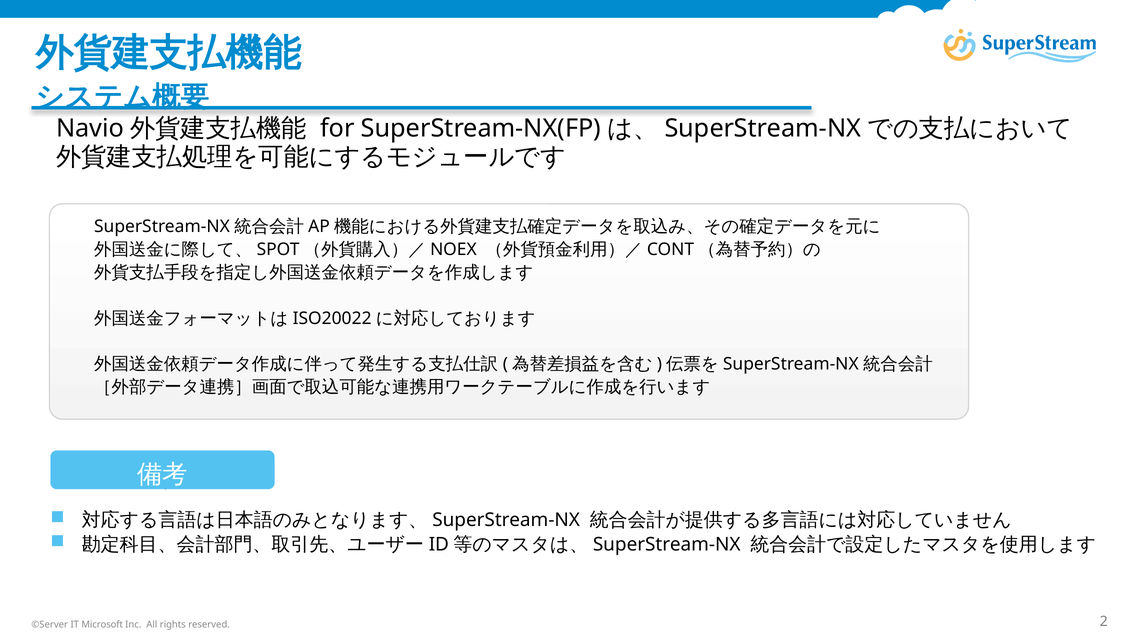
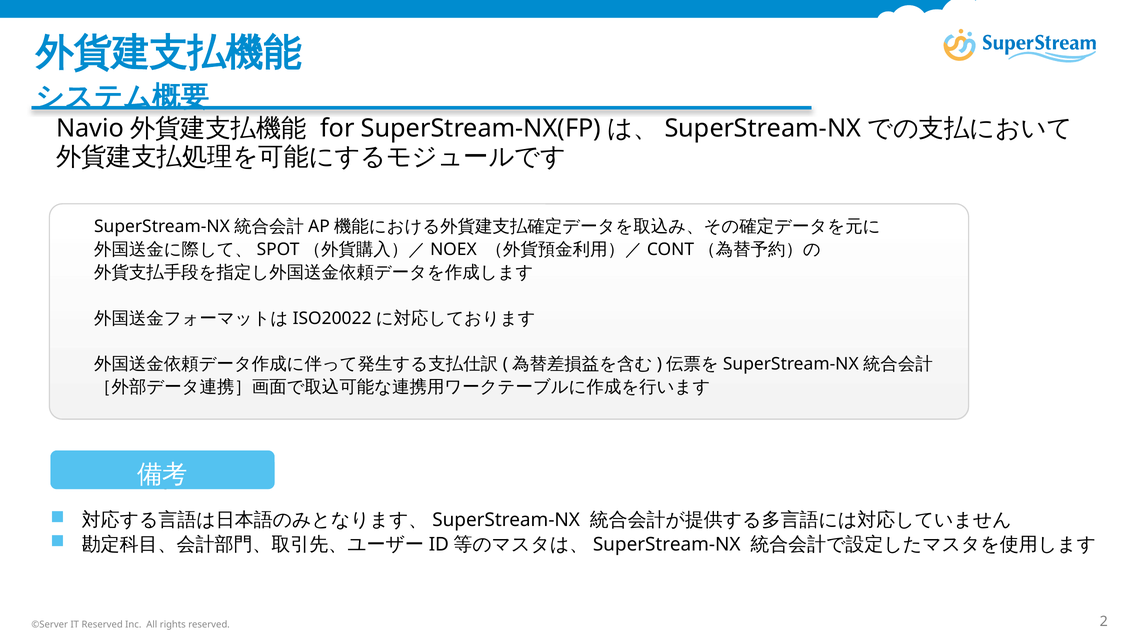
IT Microsoft: Microsoft -> Reserved (102, 625)
